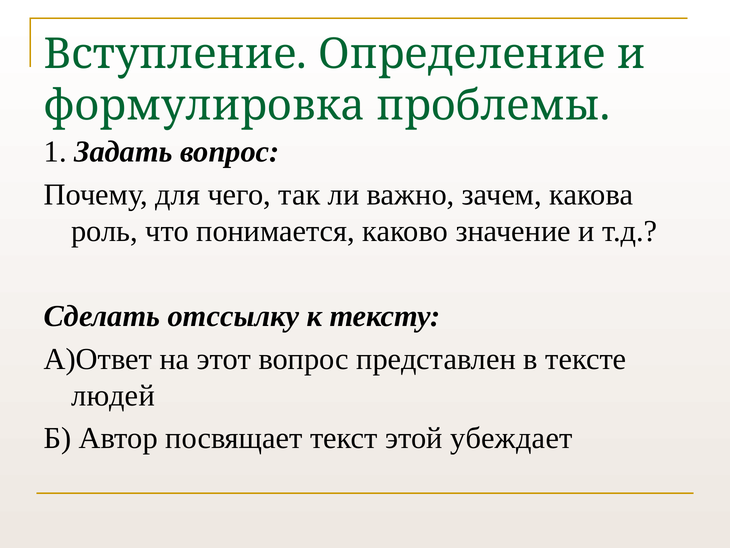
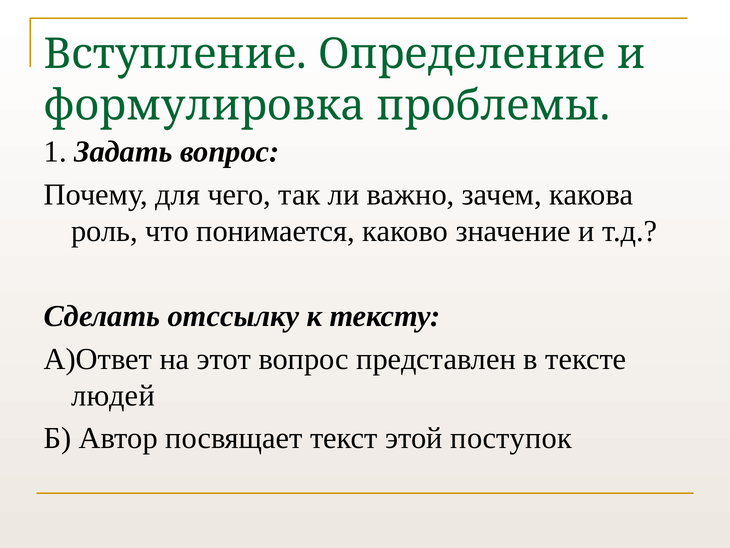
убеждает: убеждает -> поступок (511, 438)
